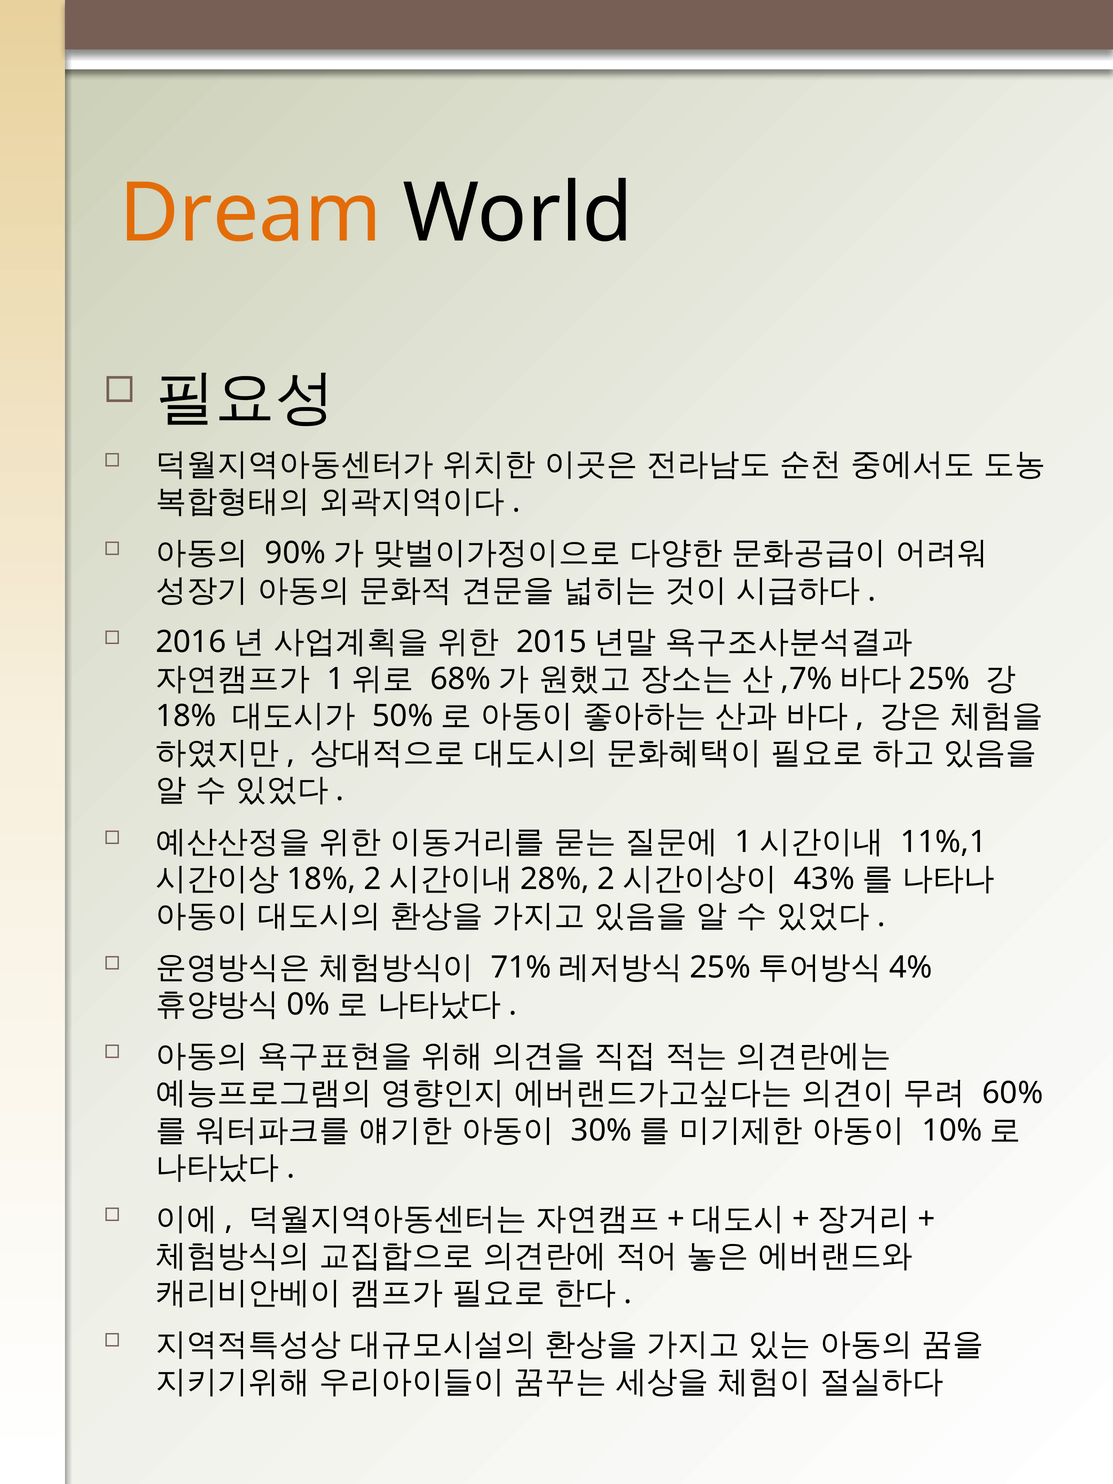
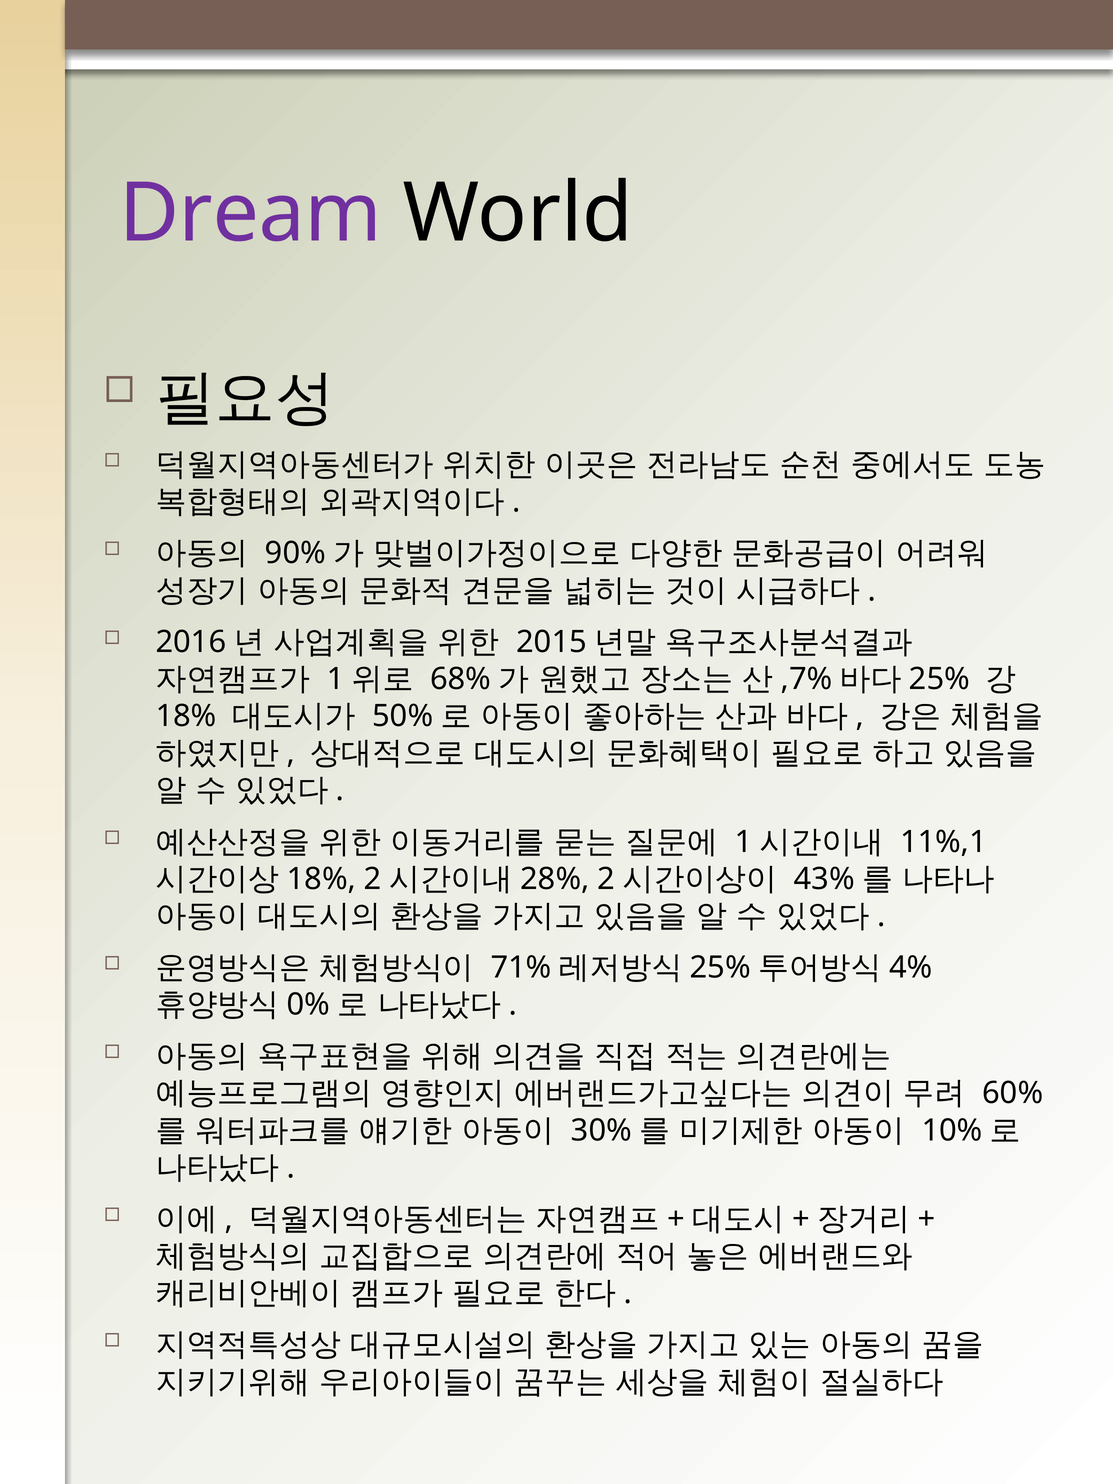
Dream colour: orange -> purple (250, 213)
